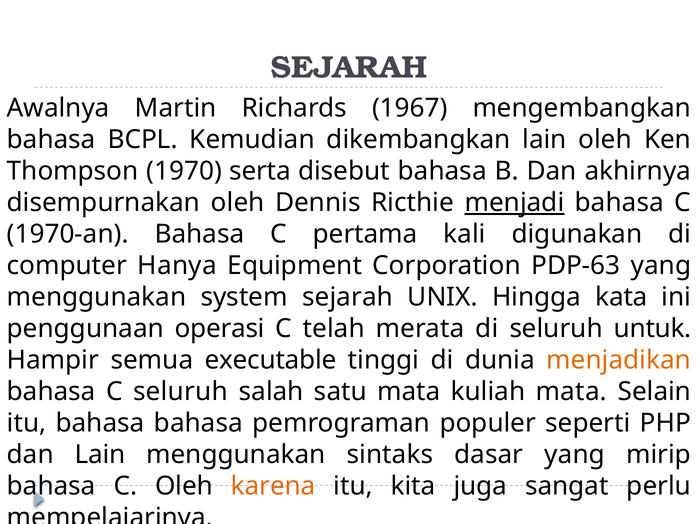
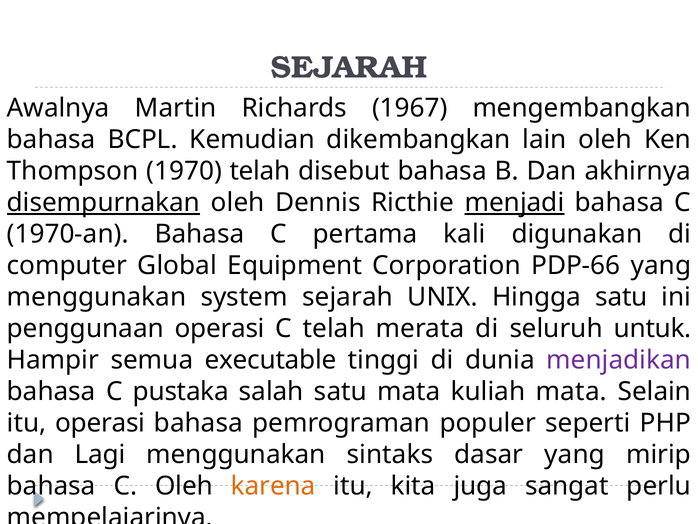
1970 serta: serta -> telah (260, 171)
disempurnakan underline: none -> present (104, 203)
Hanya: Hanya -> Global (177, 265)
PDP-63: PDP-63 -> PDP-66 (576, 265)
Hingga kata: kata -> satu (621, 297)
menjadikan colour: orange -> purple (619, 360)
C seluruh: seluruh -> pustaka (181, 391)
itu bahasa: bahasa -> operasi (100, 423)
dan Lain: Lain -> Lagi (100, 454)
